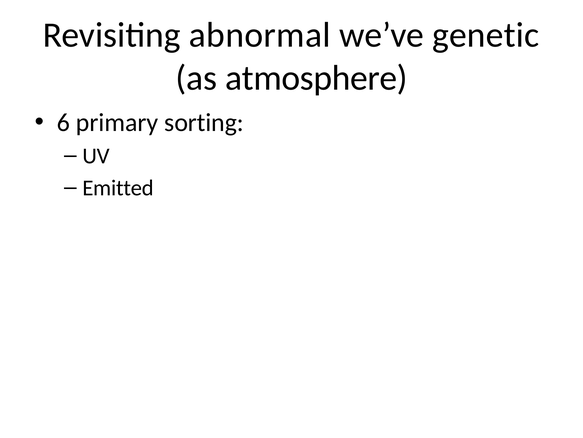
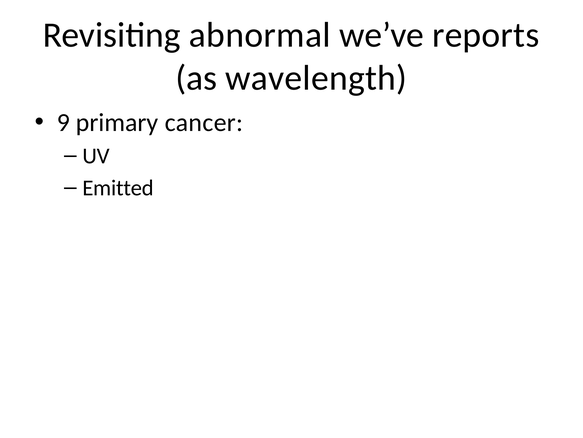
genetic: genetic -> reports (486, 35)
atmosphere: atmosphere -> wavelength (316, 78)
6: 6 -> 9 (63, 122)
sorting: sorting -> cancer (204, 122)
